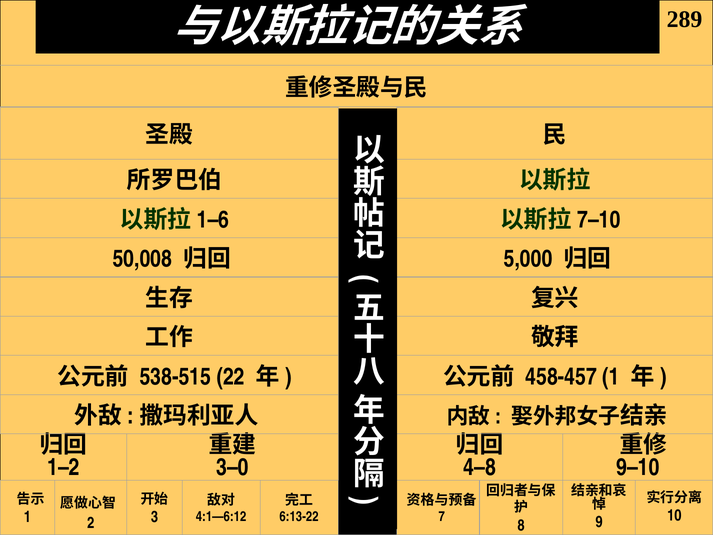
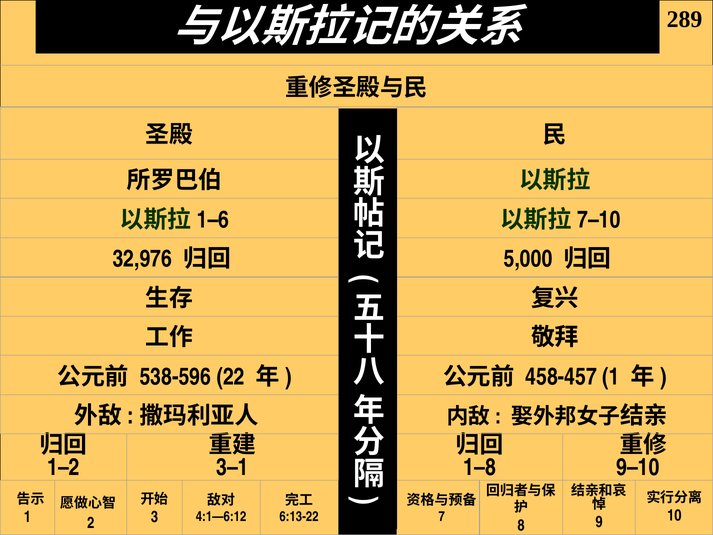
50,008: 50,008 -> 32,976 (142, 259)
538-515: 538-515 -> 538-596 (175, 377)
3–0: 3–0 -> 3–1 (232, 467)
4–8: 4–8 -> 1–8 (480, 467)
